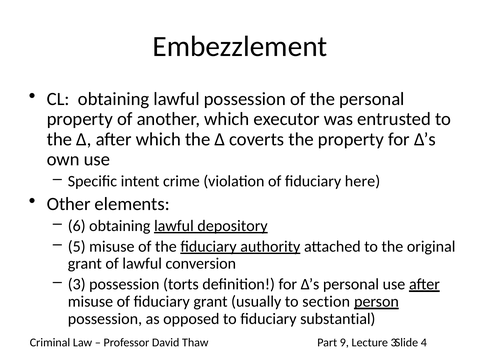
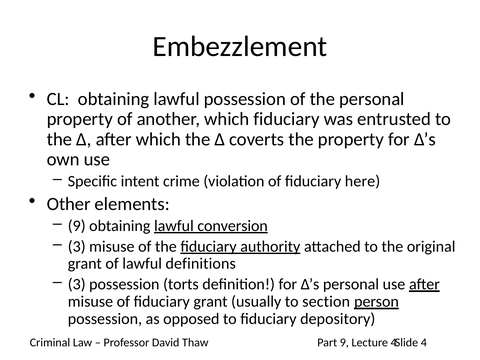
which executor: executor -> fiduciary (286, 119)
6: 6 -> 9 (77, 226)
depository: depository -> conversion (233, 226)
5: 5 -> 3 (77, 246)
conversion: conversion -> definitions (201, 264)
substantial: substantial -> depository (338, 319)
3: 3 -> 4 (394, 342)
